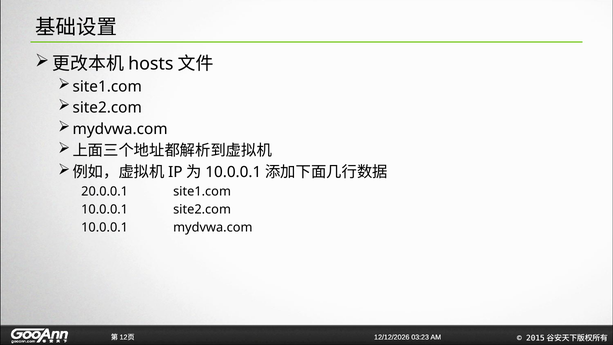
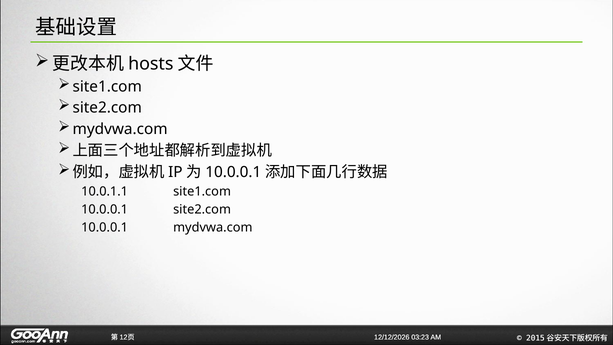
20.0.0.1: 20.0.0.1 -> 10.0.1.1 (105, 191)
